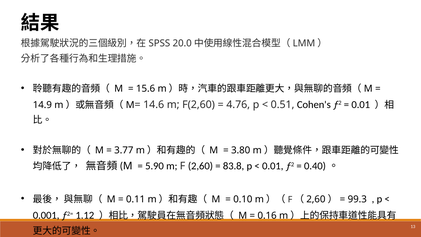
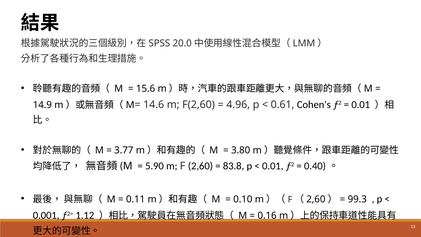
4.76: 4.76 -> 4.96 (238, 105)
0.51: 0.51 -> 0.61 (283, 105)
